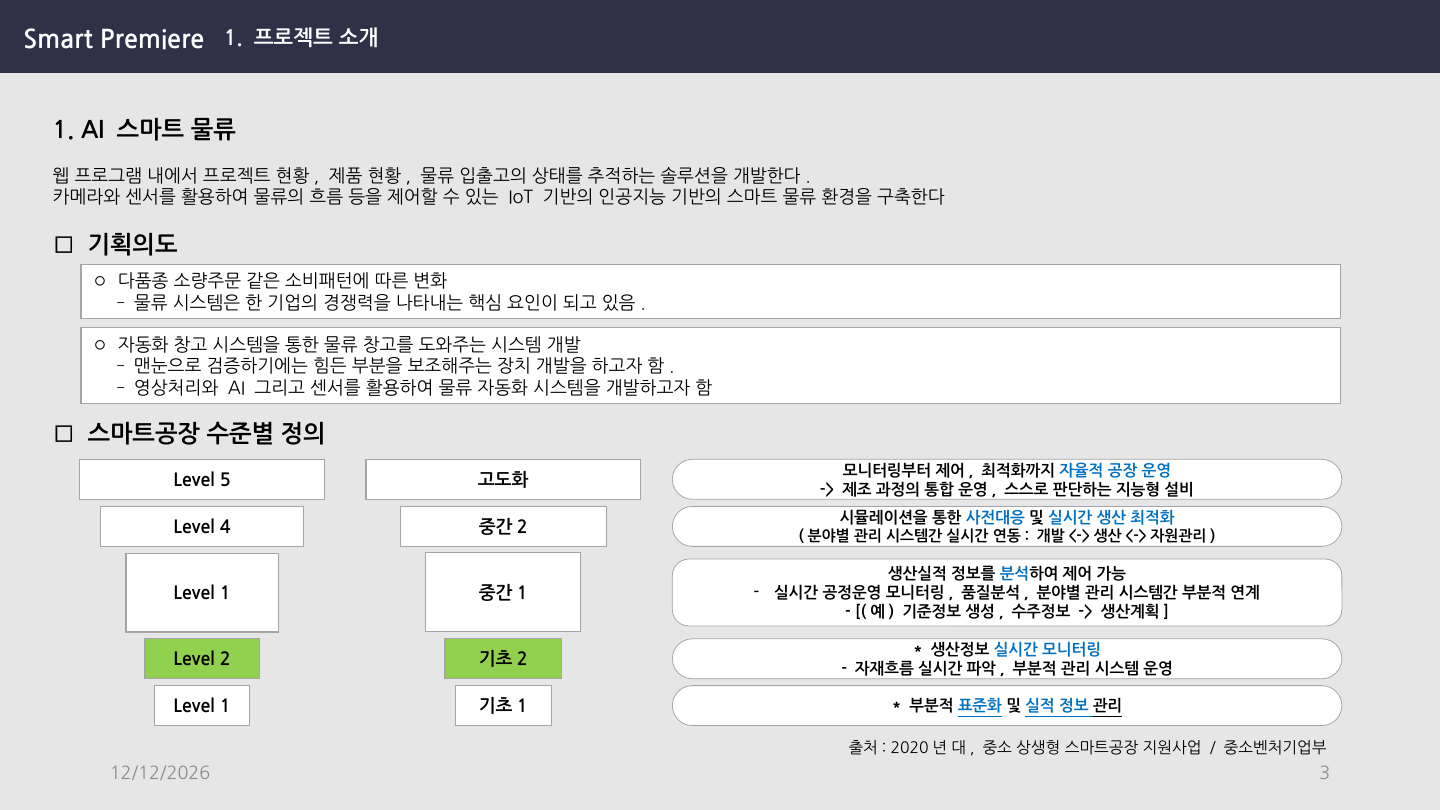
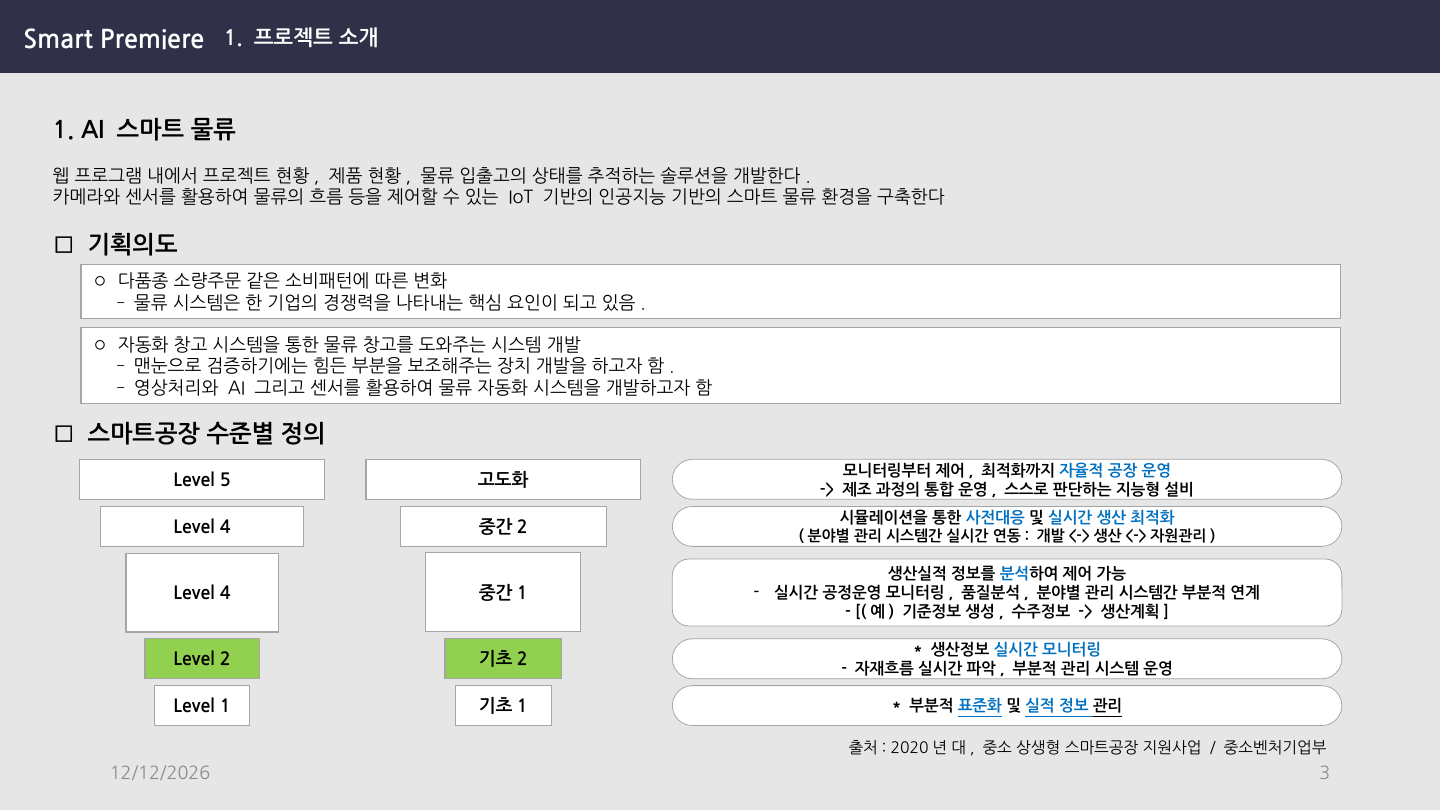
1: 1 -> 4 (225, 594)
